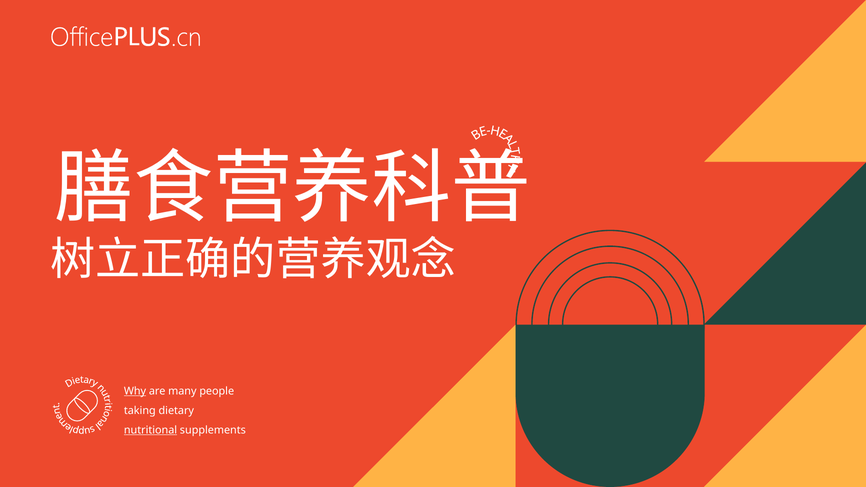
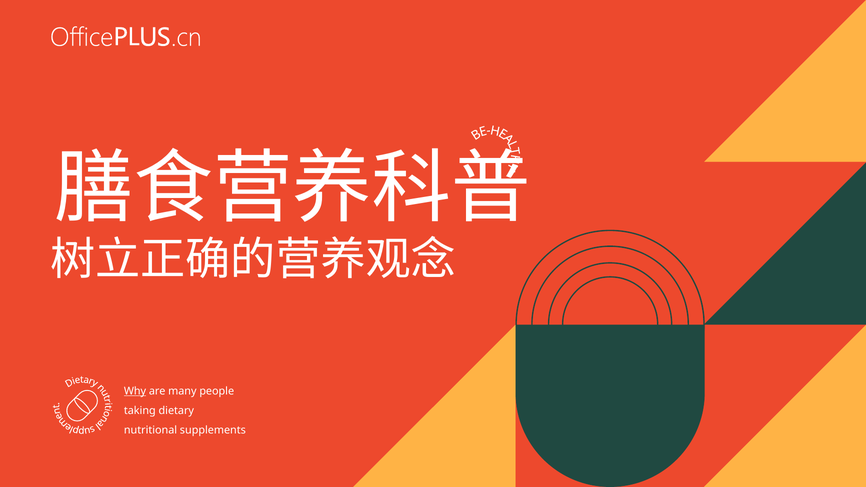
nutritional underline: present -> none (151, 430)
